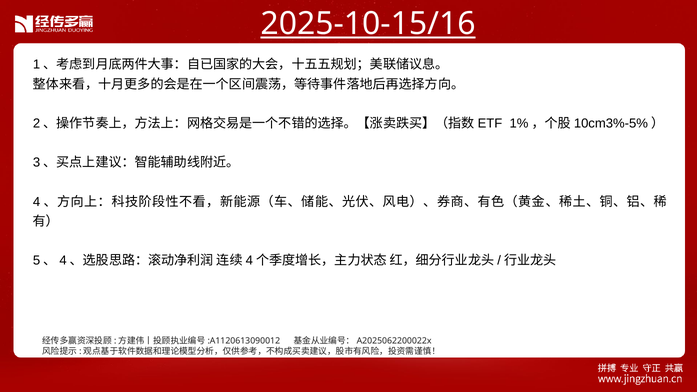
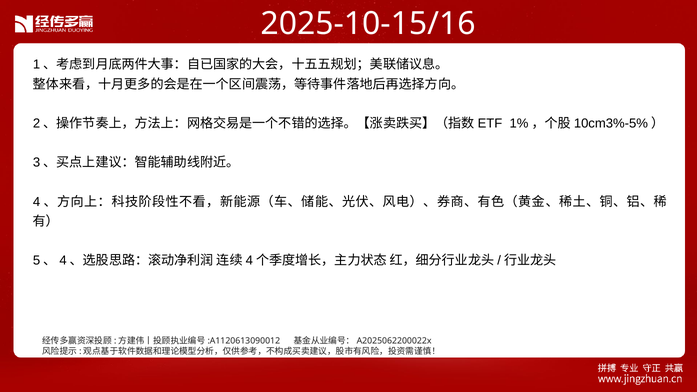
2025-10-15/16 underline: present -> none (368, 24)
